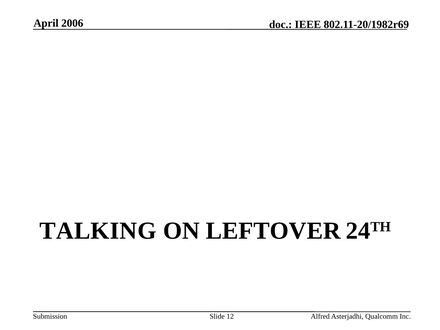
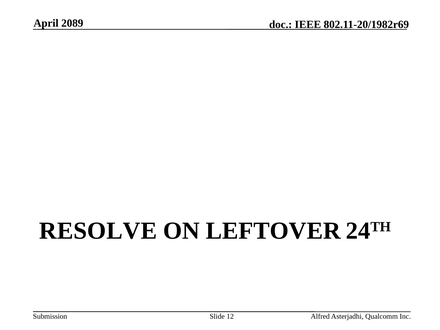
2006: 2006 -> 2089 (72, 23)
TALKING: TALKING -> RESOLVE (98, 231)
